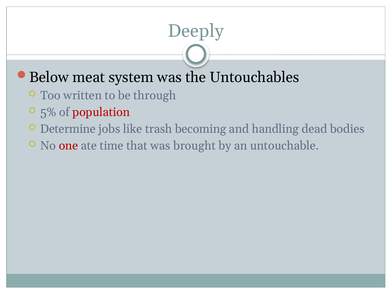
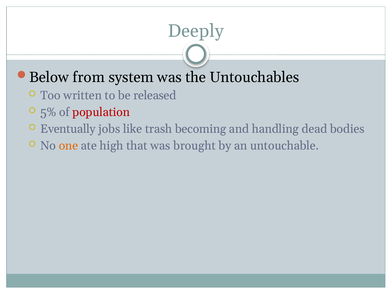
meat: meat -> from (89, 77)
through: through -> released (155, 95)
Determine: Determine -> Eventually (68, 129)
one colour: red -> orange (68, 146)
time: time -> high (112, 146)
